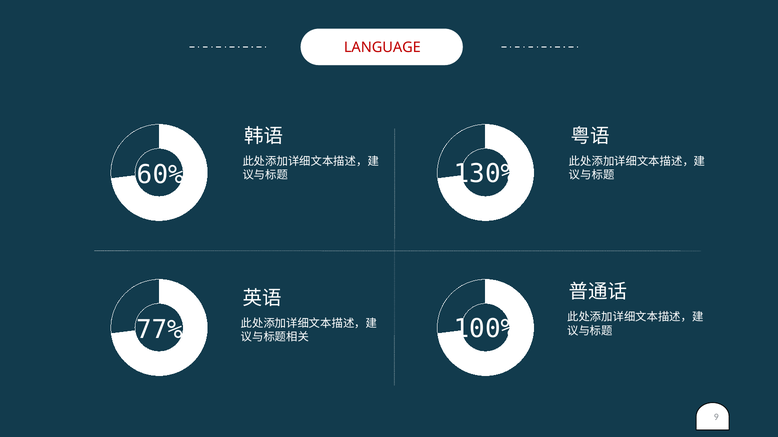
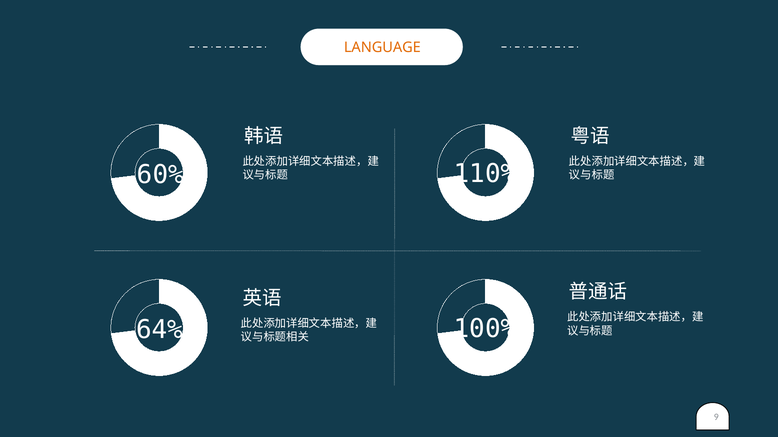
LANGUAGE colour: red -> orange (382, 48)
130%: 130% -> 110% (485, 174)
77%: 77% -> 64% (159, 330)
